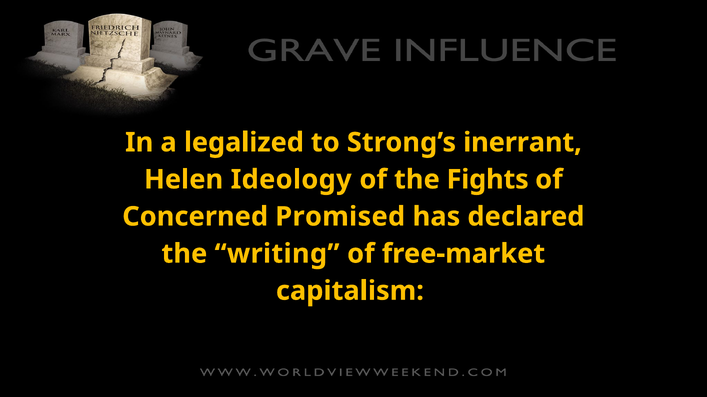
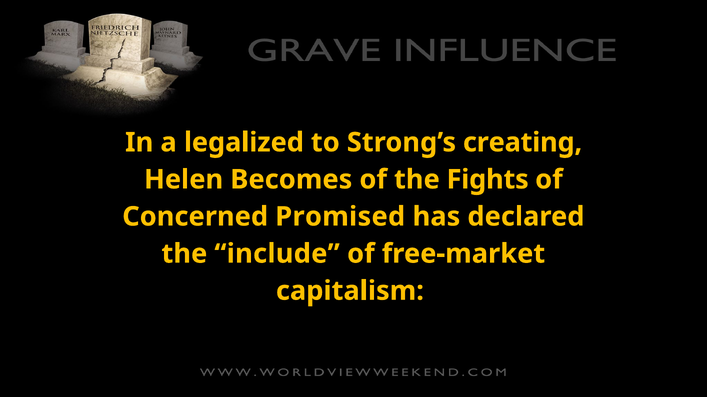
inerrant: inerrant -> creating (523, 143)
Ideology: Ideology -> Becomes (291, 180)
writing: writing -> include (277, 254)
